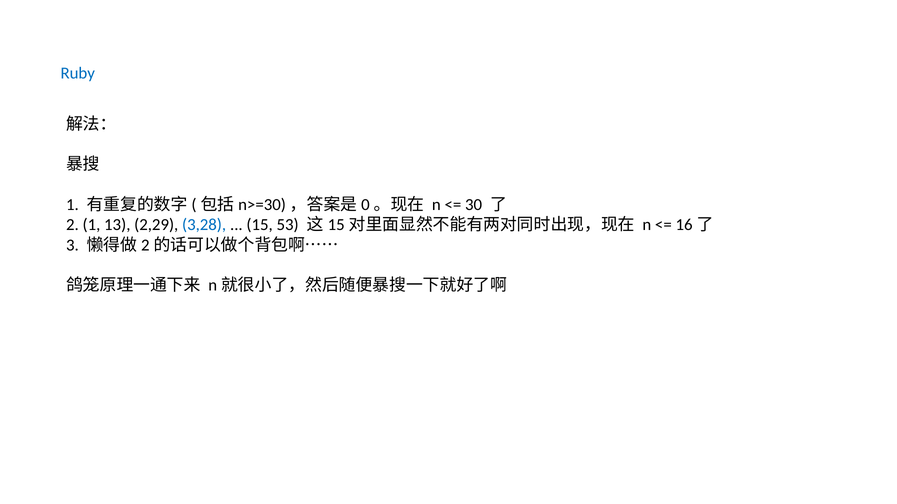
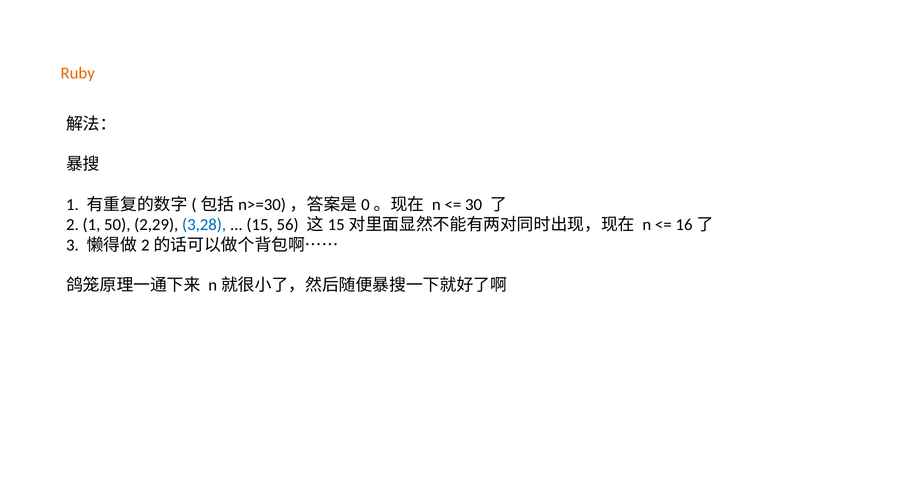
Ruby colour: blue -> orange (78, 73)
13: 13 -> 50 (117, 225)
53: 53 -> 56 (288, 225)
